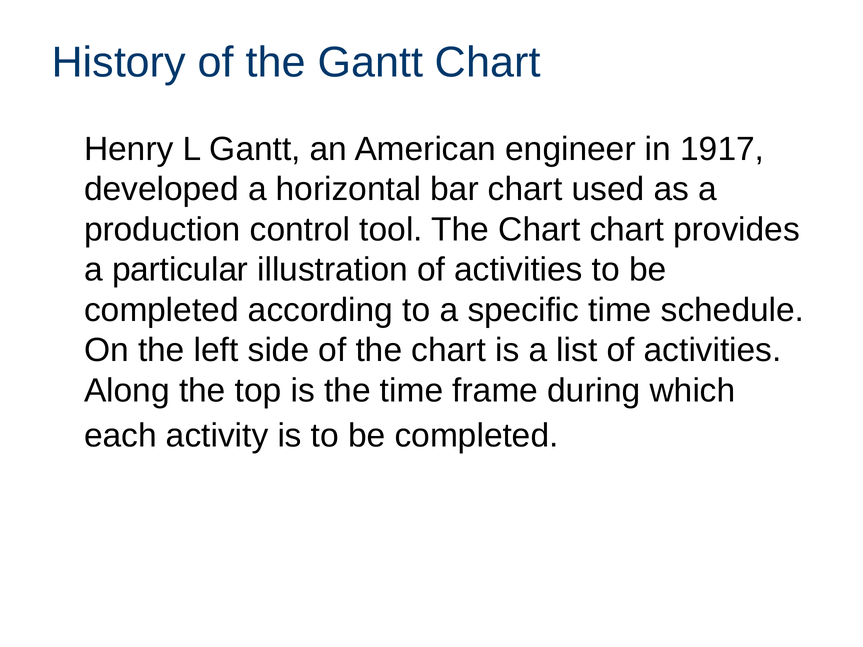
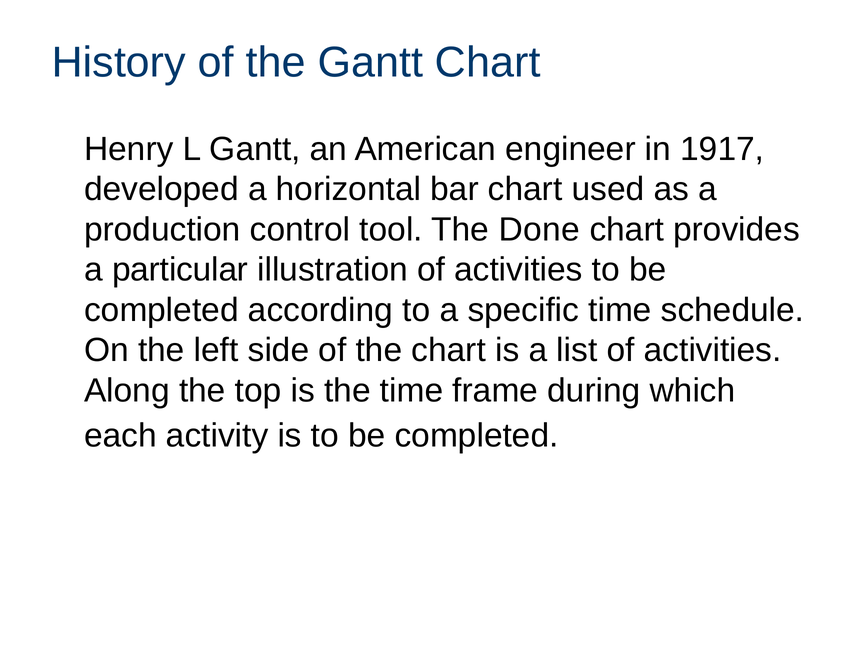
tool The Chart: Chart -> Done (539, 230)
